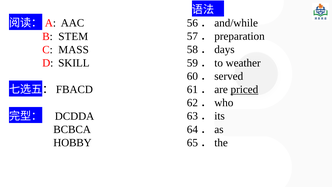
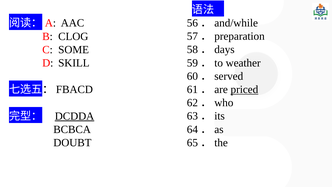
STEM: STEM -> CLOG (73, 36)
MASS: MASS -> SOME (74, 50)
DCDDA underline: none -> present (75, 116)
HOBBY: HOBBY -> DOUBT (72, 143)
